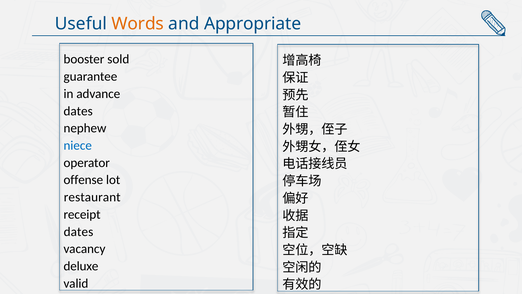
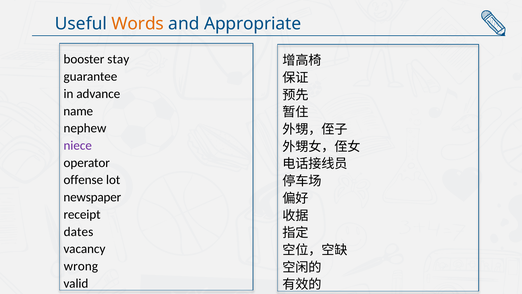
sold: sold -> stay (118, 59)
dates: dates -> name (78, 111)
niece colour: blue -> purple (78, 145)
restaurant: restaurant -> newspaper (92, 197)
deluxe: deluxe -> wrong (81, 266)
